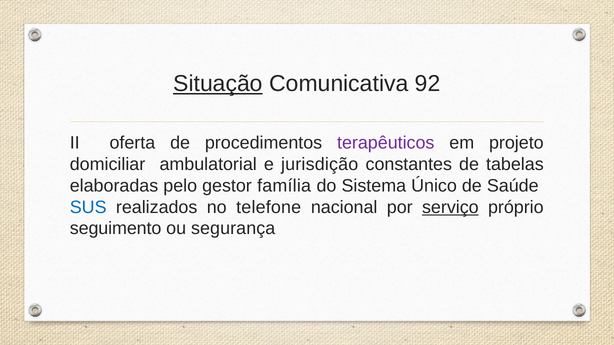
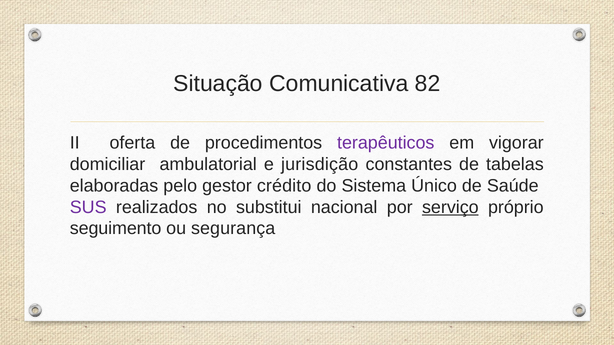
Situação underline: present -> none (218, 84)
92: 92 -> 82 (428, 84)
projeto: projeto -> vigorar (516, 143)
família: família -> crédito (284, 186)
SUS colour: blue -> purple (88, 207)
telefone: telefone -> substitui (269, 207)
